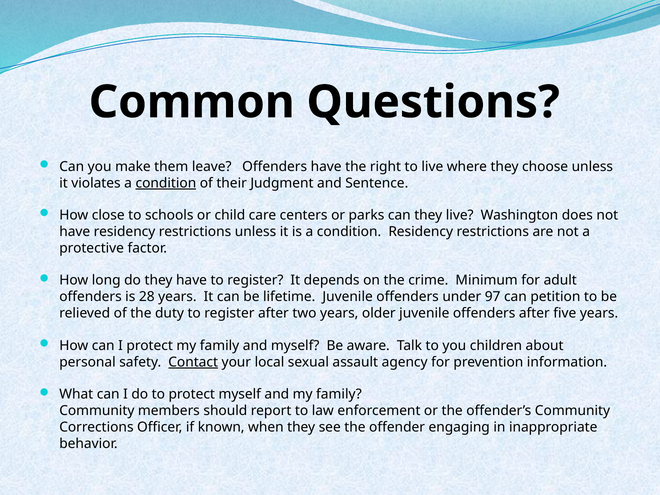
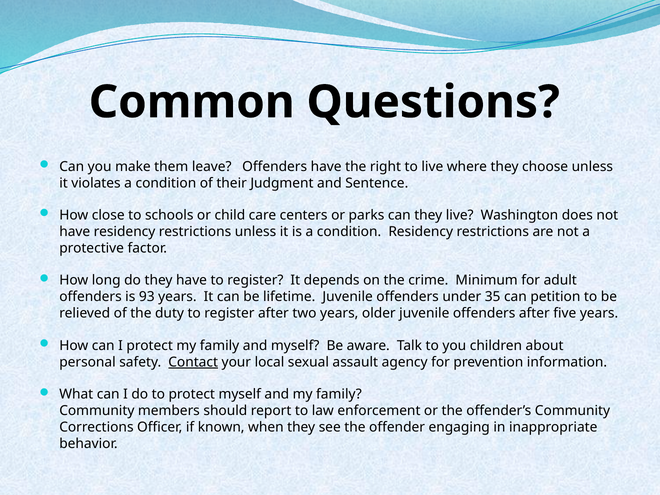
condition underline: present -> none (166, 183)
28: 28 -> 93 (147, 297)
97: 97 -> 35 (493, 297)
